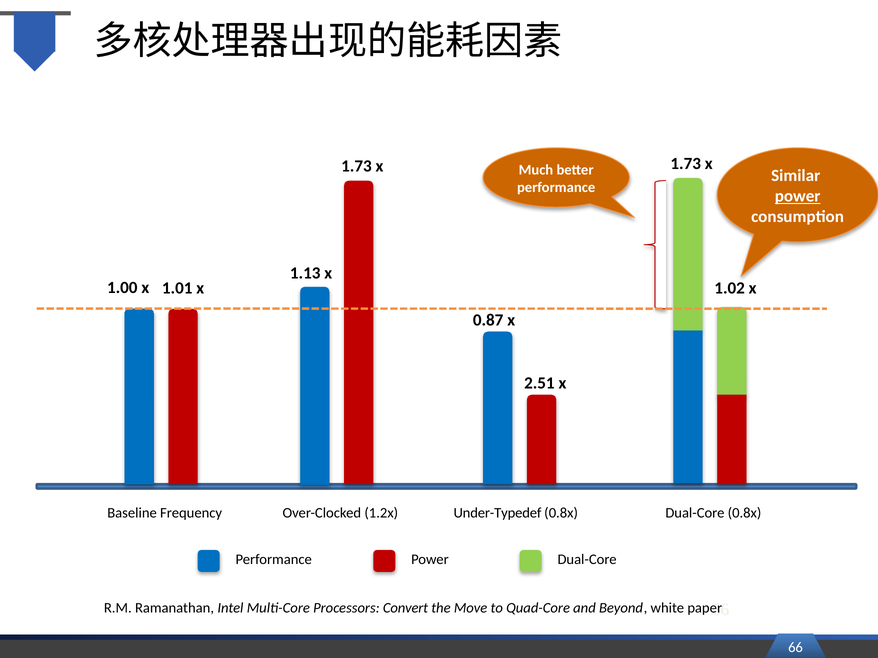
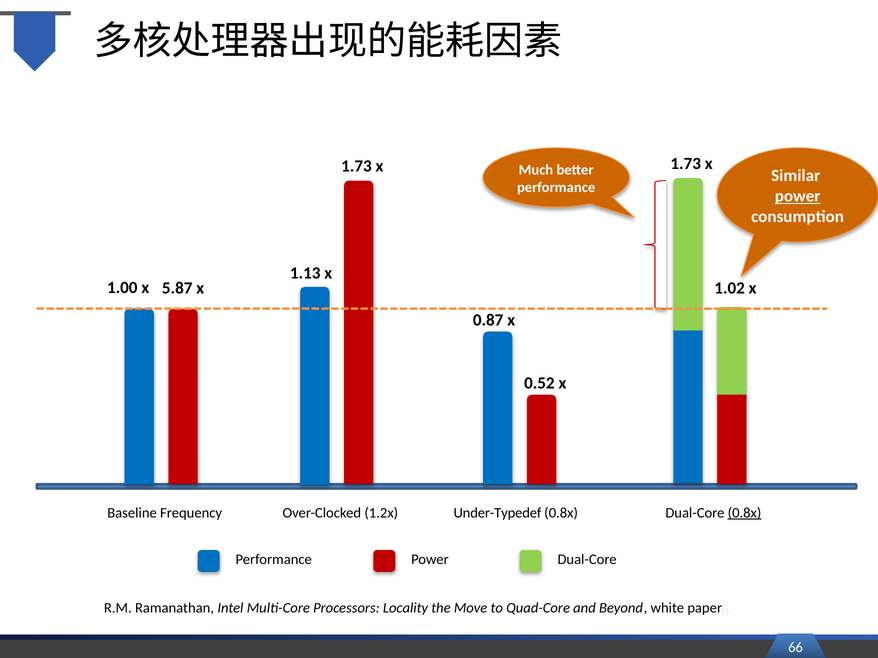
1.01: 1.01 -> 5.87 (177, 288)
2.51: 2.51 -> 0.52 (539, 383)
0.8x underline: none -> present (745, 513)
Convert: Convert -> Locality (405, 608)
